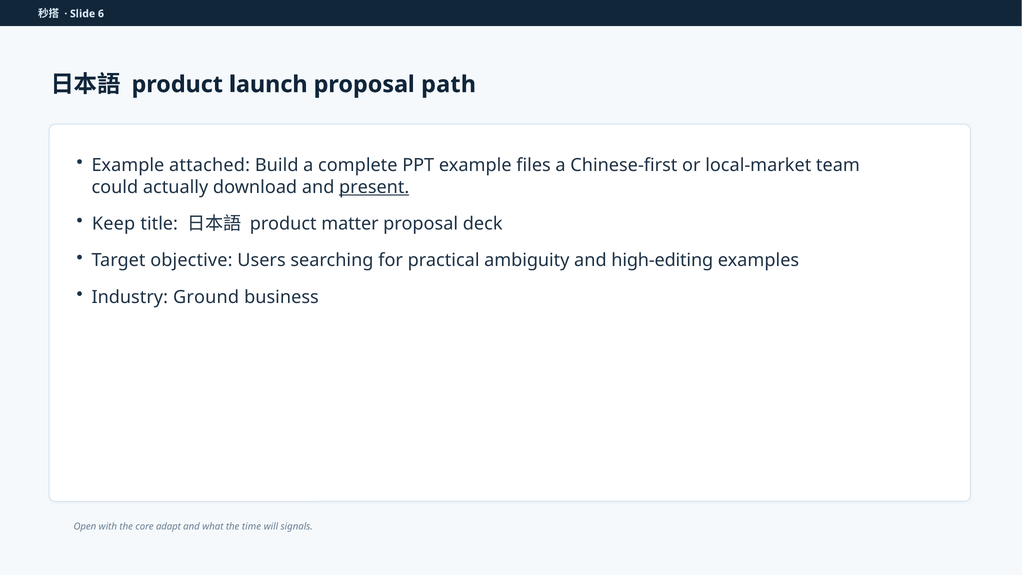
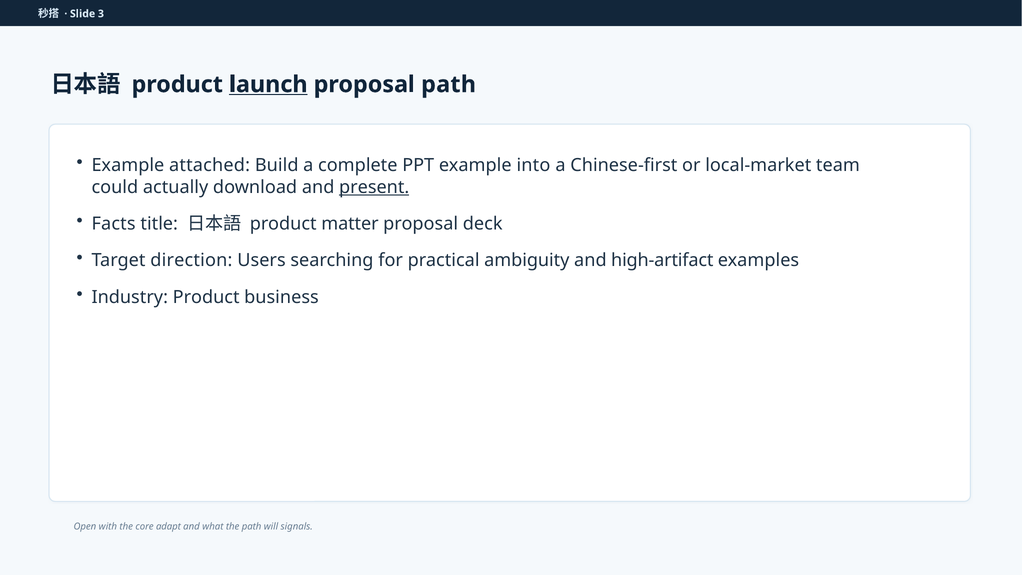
6: 6 -> 3 (101, 14)
launch underline: none -> present (268, 84)
files: files -> into (533, 165)
Keep: Keep -> Facts (114, 224)
objective: objective -> direction (191, 260)
high-editing: high-editing -> high-artifact (662, 260)
Industry Ground: Ground -> Product (206, 297)
the time: time -> path (252, 526)
